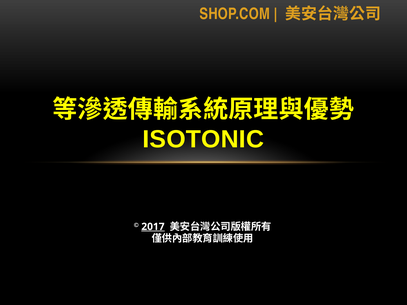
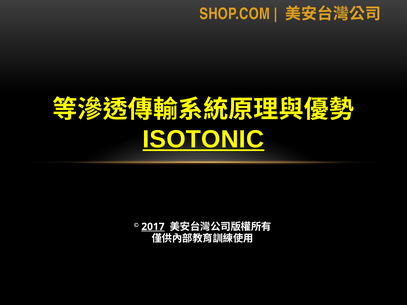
ISOTONIC underline: none -> present (203, 140)
